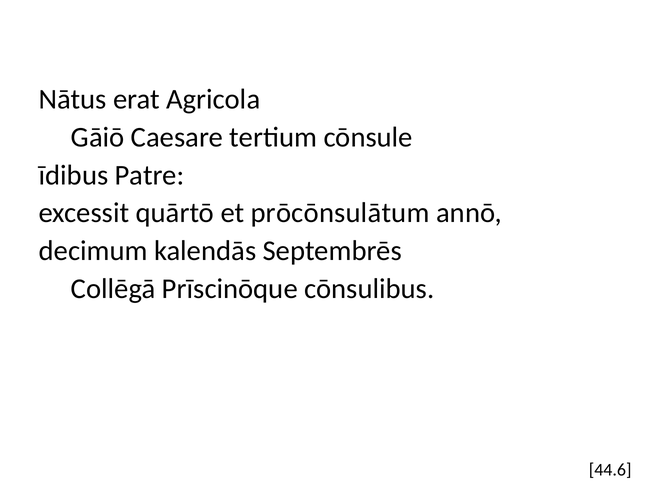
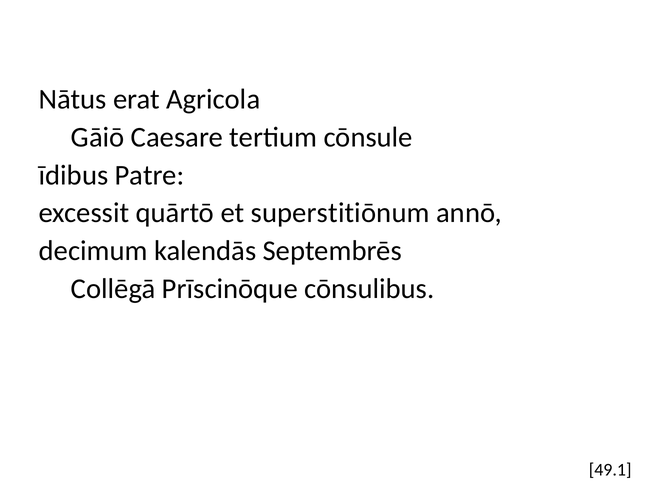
prōcōnsulātum: prōcōnsulātum -> superstitiōnum (340, 213)
44.6: 44.6 -> 49.1 (610, 471)
